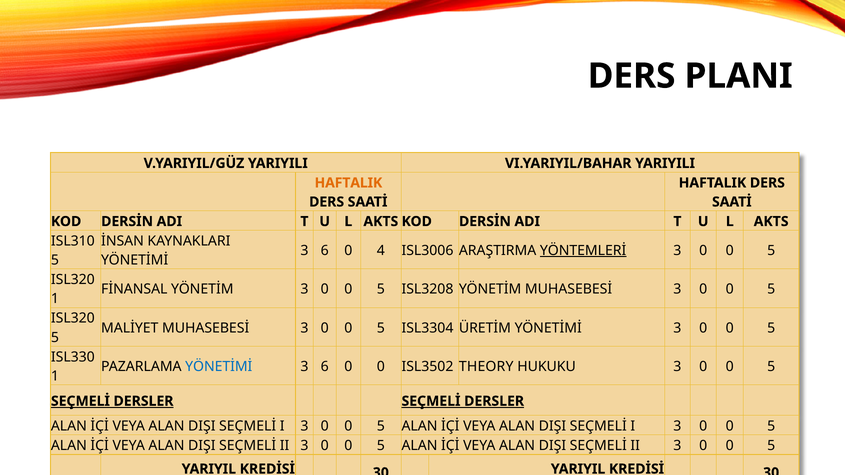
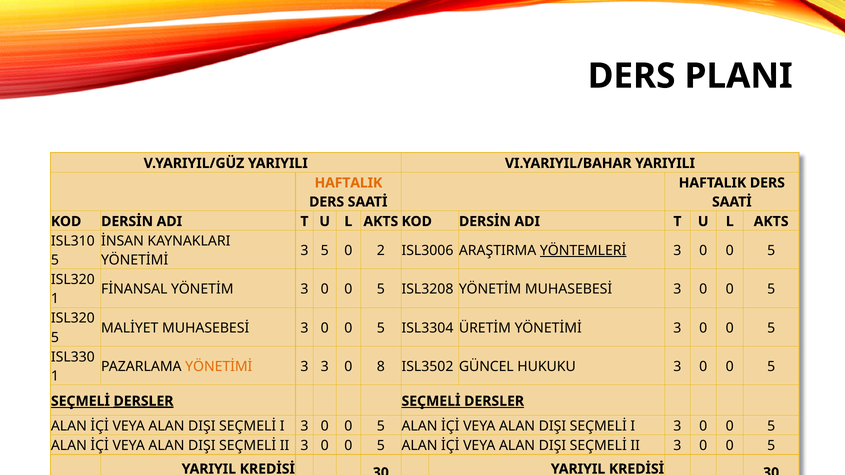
6: 6 -> 5 (325, 251)
4: 4 -> 2 (381, 251)
YÖNETİMİ colour: blue -> orange (219, 367)
6: 6 -> 3 (325, 367)
0: 0 -> 8 (381, 367)
THEORY: THEORY -> GÜNCEL (486, 367)
DERSLER underline: none -> present (143, 401)
